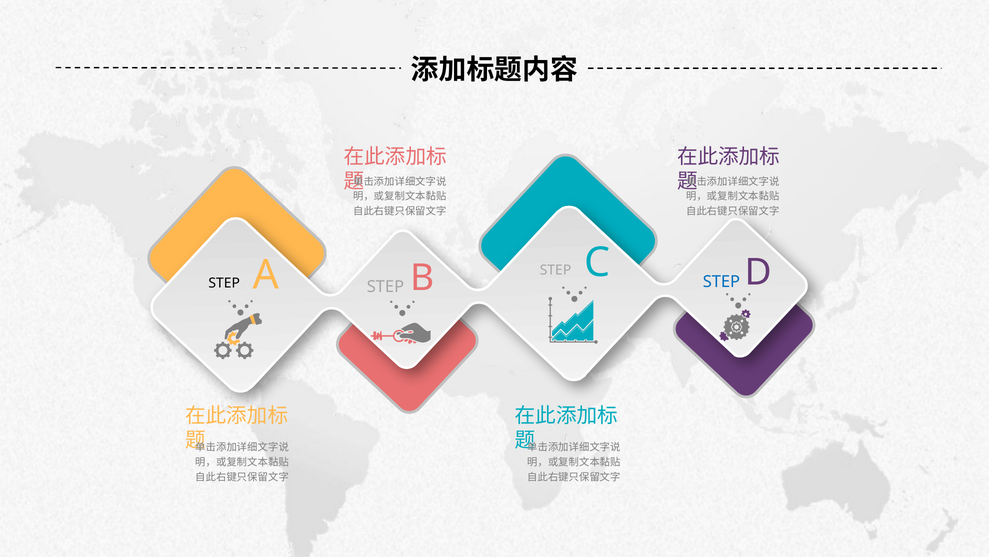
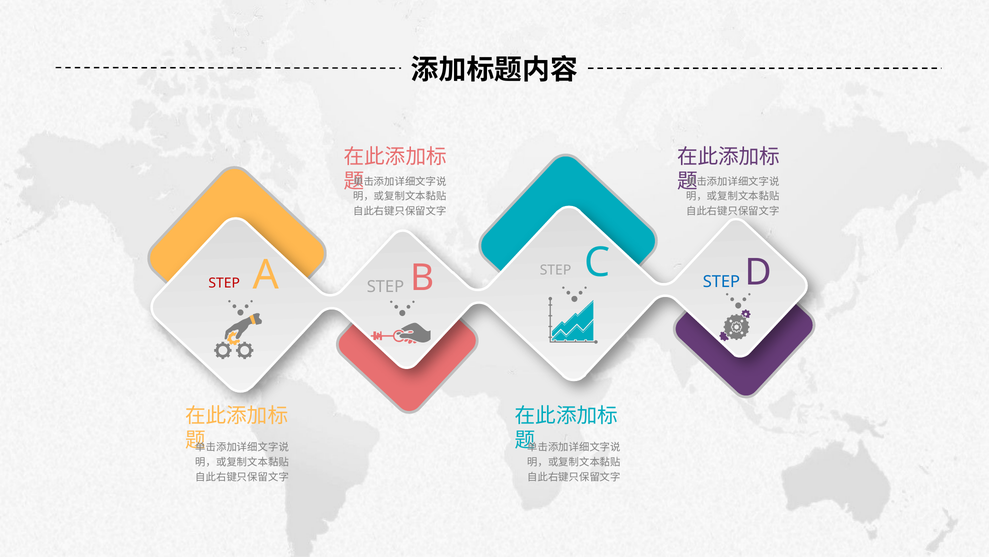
STEP colour: black -> red (224, 283)
